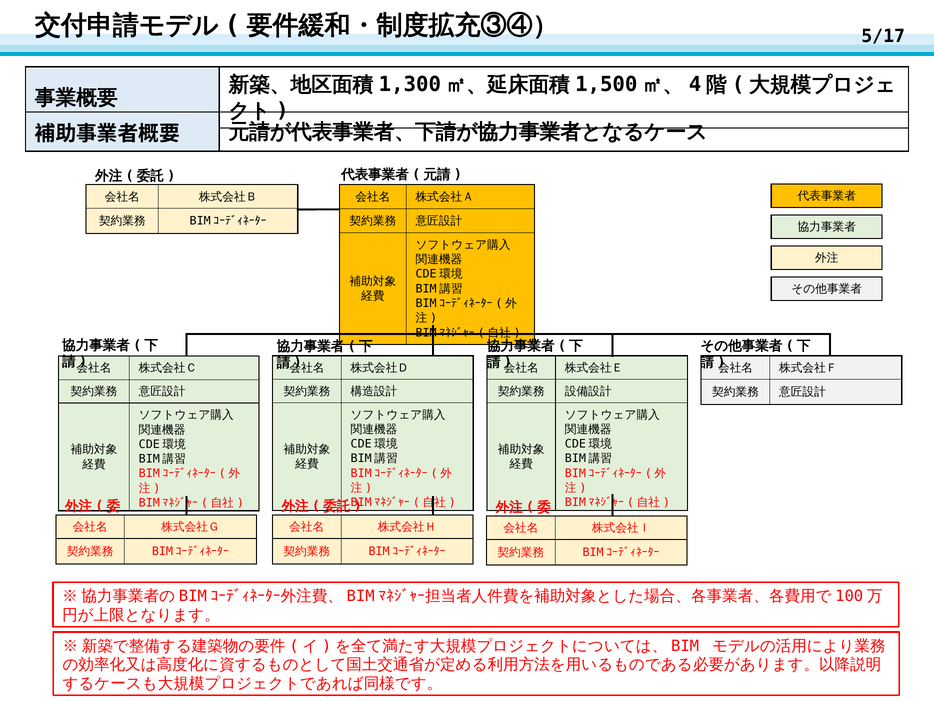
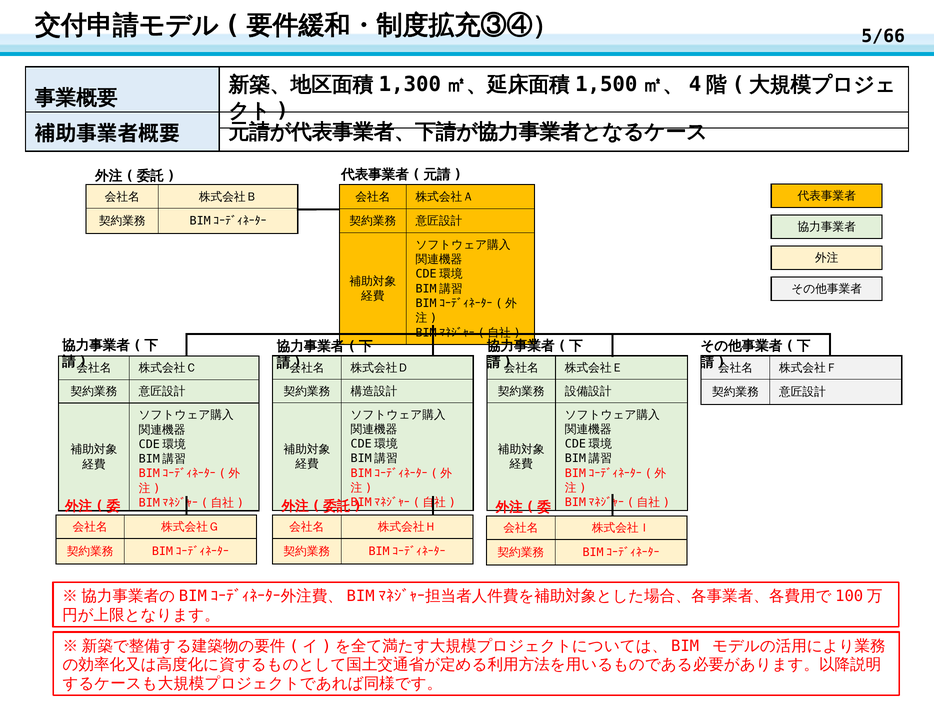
5/17: 5/17 -> 5/66 (883, 36)
